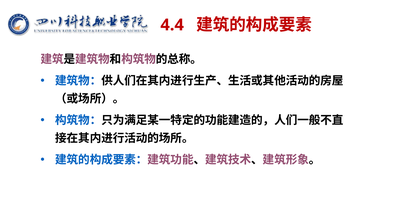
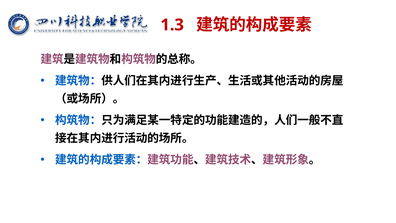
4.4: 4.4 -> 1.3 (172, 25)
